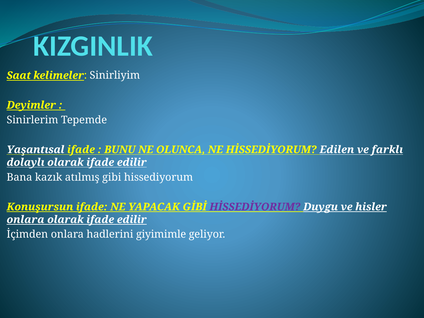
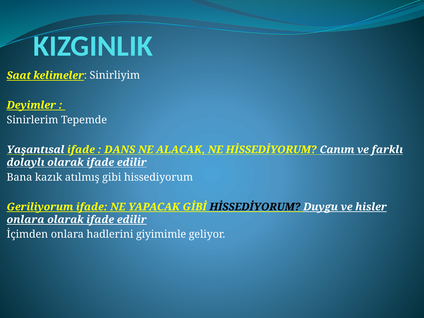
BUNU: BUNU -> DANS (120, 150)
OLUNCA: OLUNCA -> ALACAK (181, 150)
Edilen: Edilen -> Canım (337, 150)
Konuşursun: Konuşursun -> Geriliyorum (40, 207)
HİSSEDİYORUM colour: purple -> black (255, 207)
